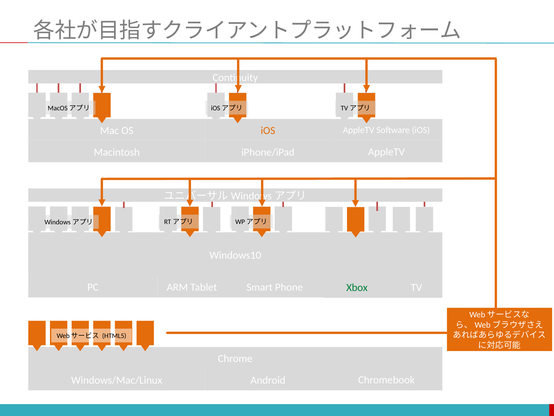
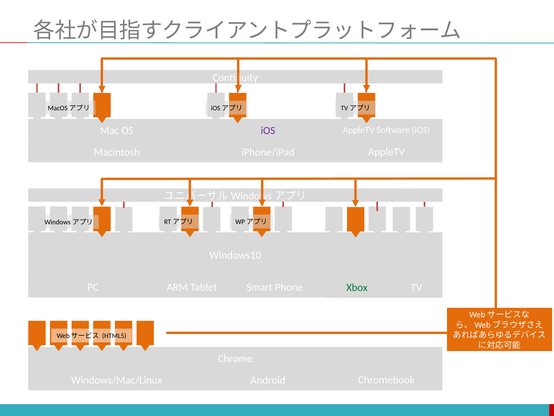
iOS colour: orange -> purple (268, 130)
